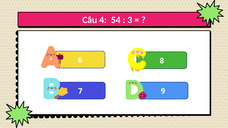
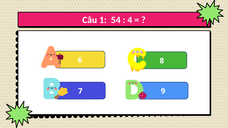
4: 4 -> 1 (103, 20)
3: 3 -> 4 (130, 20)
